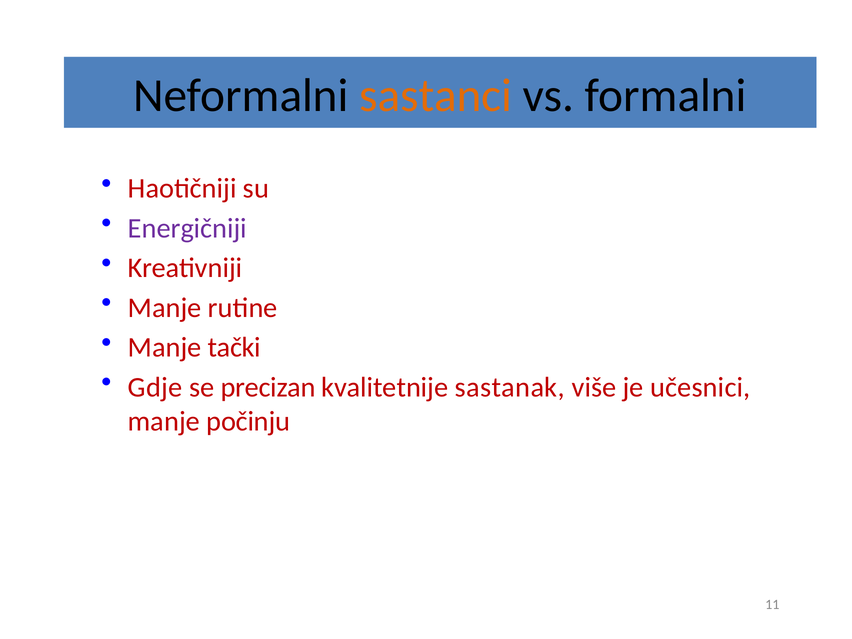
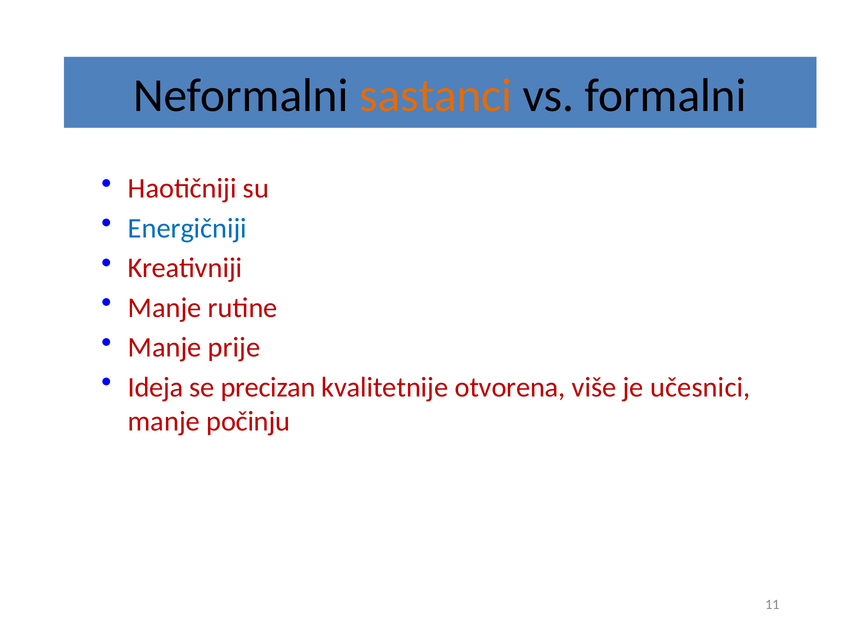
Energičniji colour: purple -> blue (187, 228)
tački: tački -> prije (234, 347)
Gdje: Gdje -> Ideja (156, 387)
sastanak: sastanak -> otvorena (510, 387)
